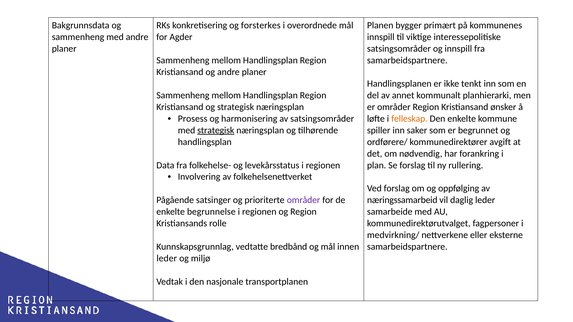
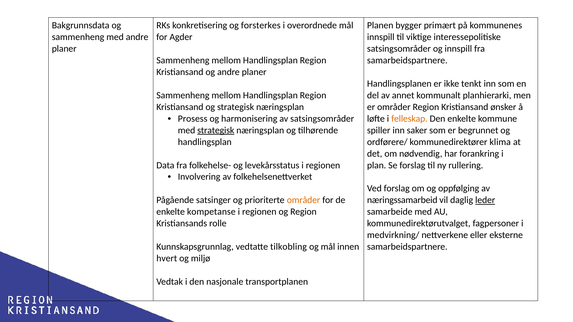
avgift: avgift -> klima (500, 142)
områder colour: purple -> orange (304, 200)
leder underline: none -> present (485, 200)
begrunnelse: begrunnelse -> kompetanse (211, 212)
bredbånd: bredbånd -> tilkobling (289, 247)
leder: leder -> hvert (167, 259)
